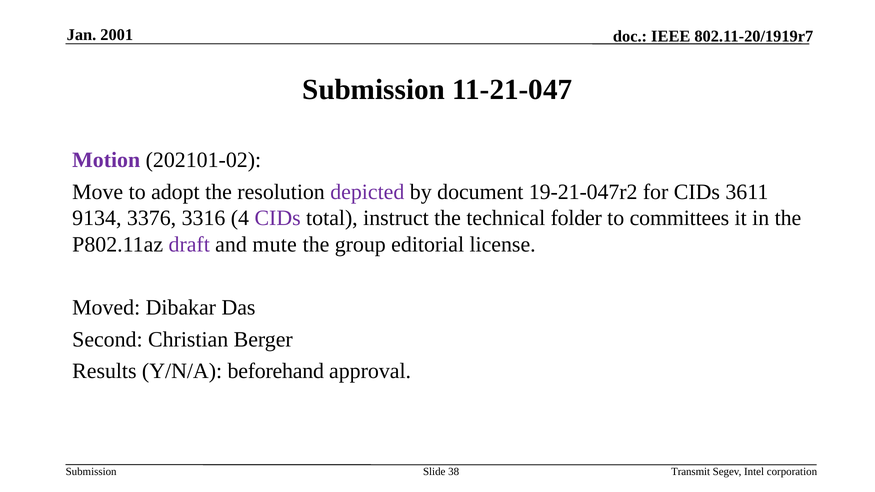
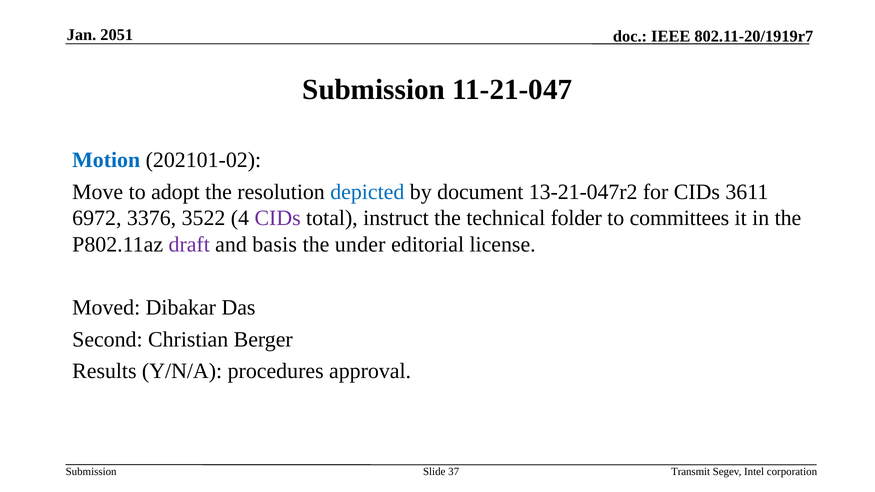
2001: 2001 -> 2051 (117, 35)
Motion colour: purple -> blue (106, 160)
depicted colour: purple -> blue (367, 192)
19-21-047r2: 19-21-047r2 -> 13-21-047r2 (583, 192)
9134: 9134 -> 6972 (97, 218)
3316: 3316 -> 3522 (204, 218)
mute: mute -> basis (275, 244)
group: group -> under (360, 244)
beforehand: beforehand -> procedures (276, 371)
38: 38 -> 37 (454, 472)
